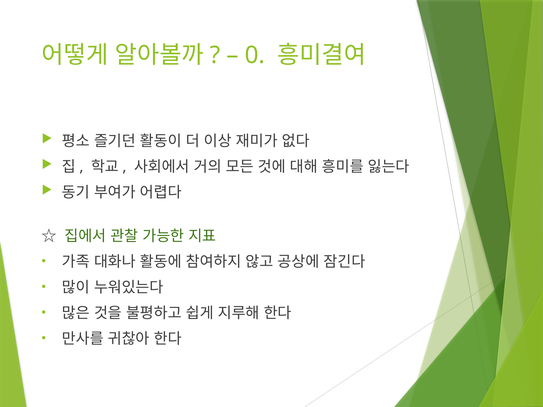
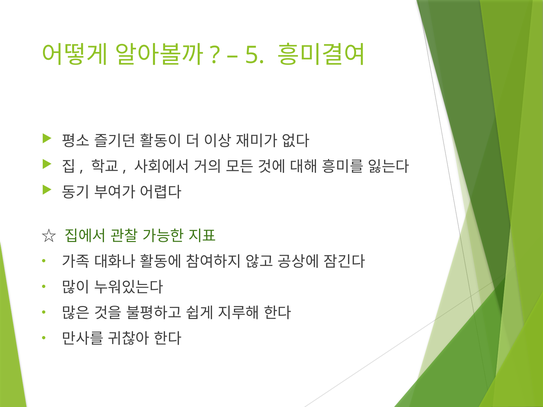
0: 0 -> 5 (255, 55)
